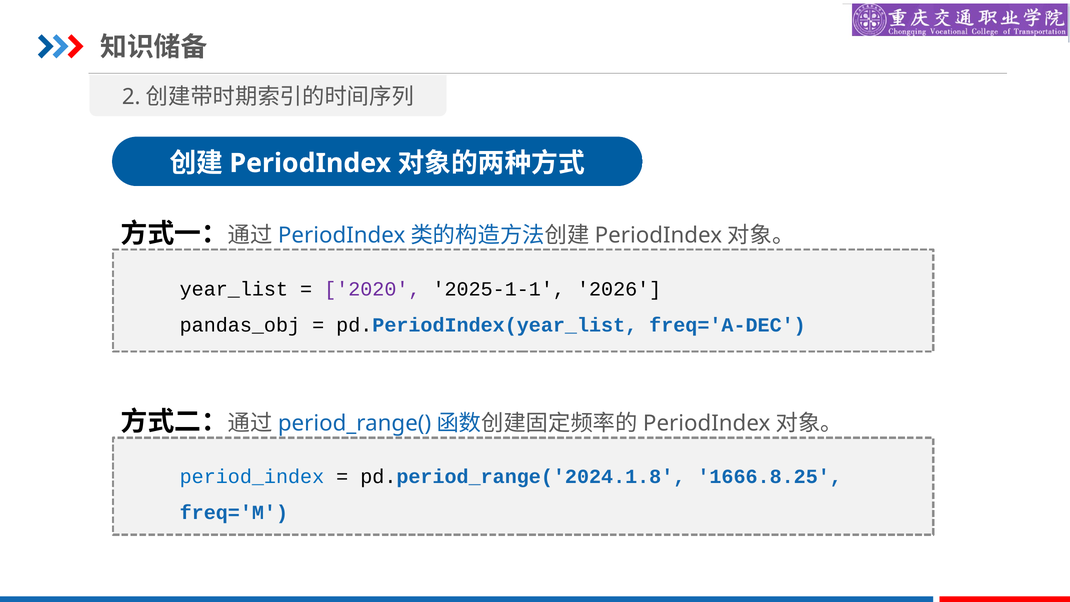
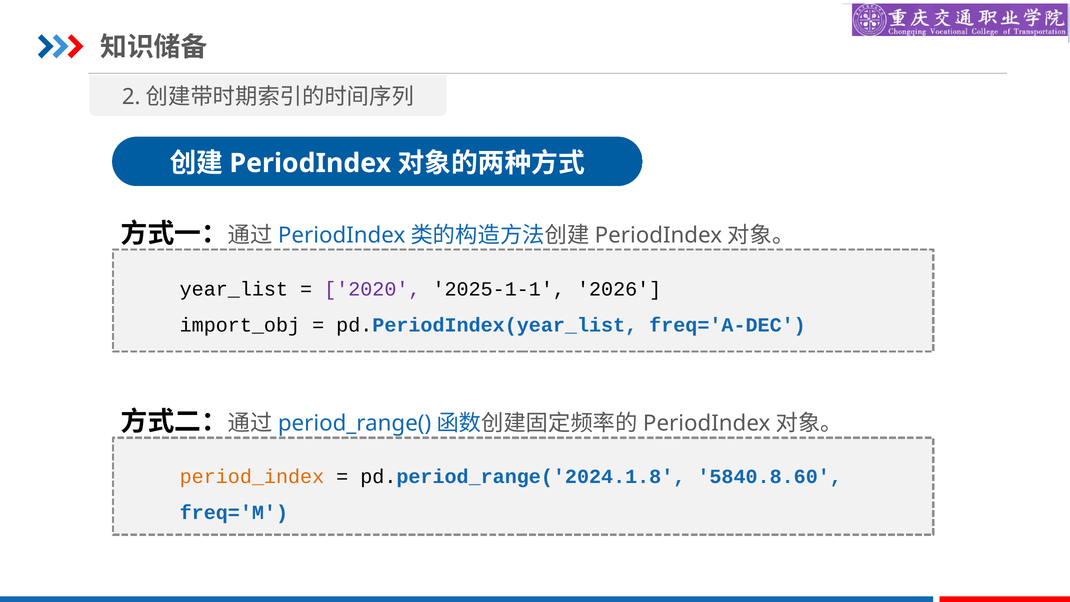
pandas_obj: pandas_obj -> import_obj (240, 325)
period_index colour: blue -> orange (252, 477)
1666.8.25: 1666.8.25 -> 5840.8.60 (770, 477)
